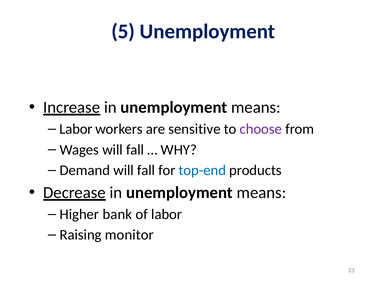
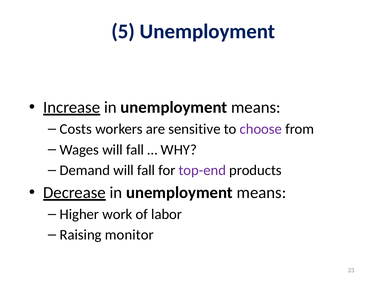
Labor: Labor -> Costs (76, 129)
top-end colour: blue -> purple (202, 170)
bank: bank -> work (117, 214)
